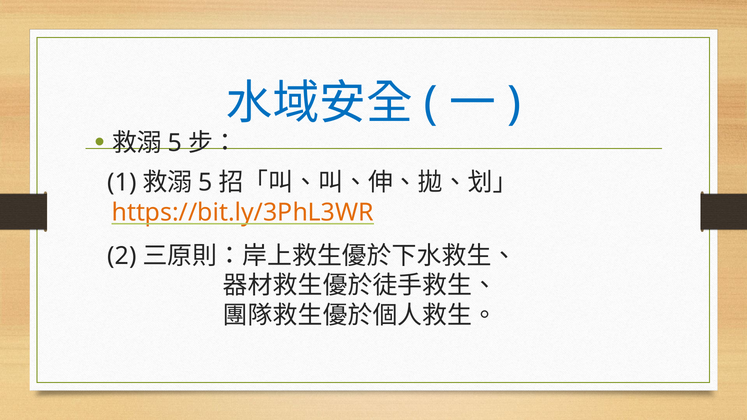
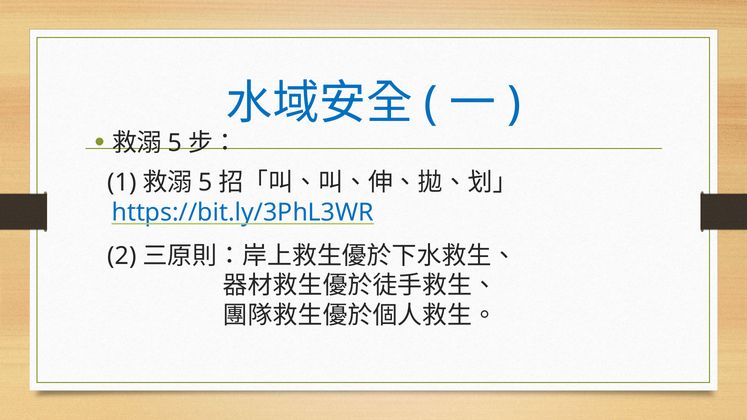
https://bit.ly/3PhL3WR colour: orange -> blue (243, 212)
